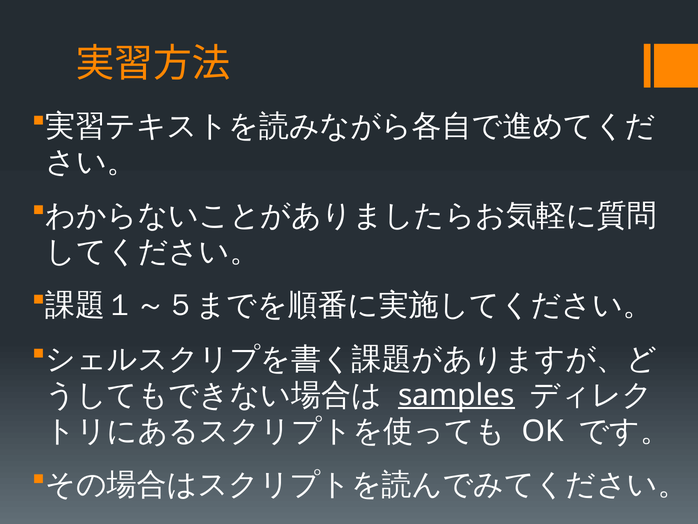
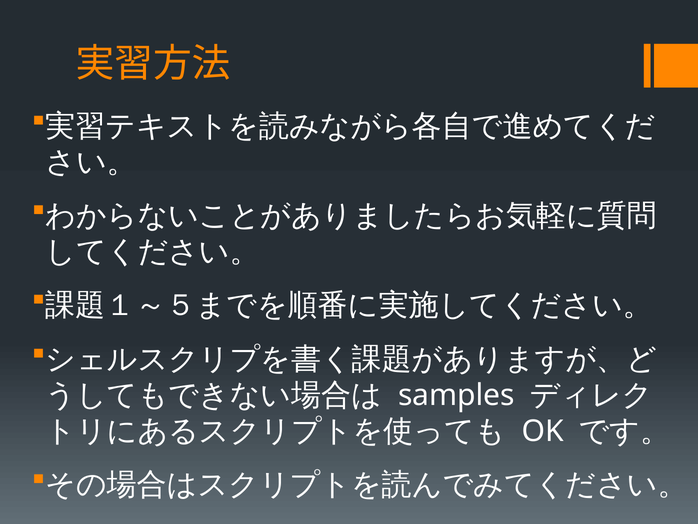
samples underline: present -> none (456, 395)
